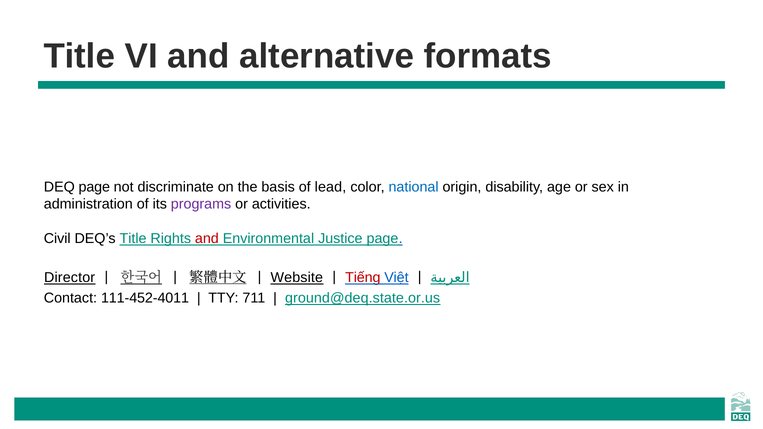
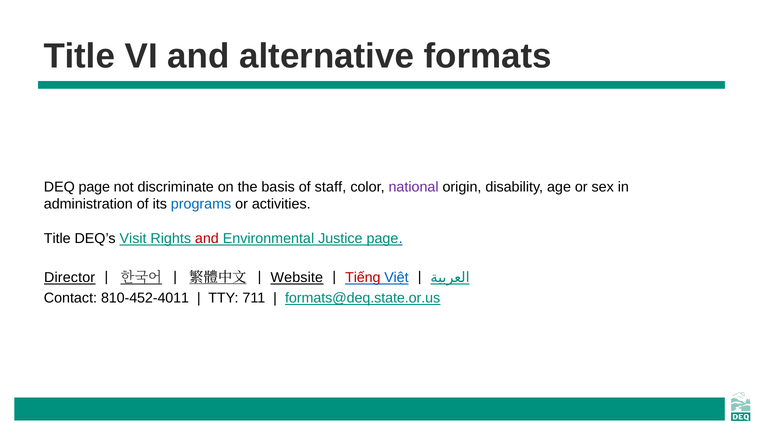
lead: lead -> staff (330, 187)
national colour: blue -> purple (414, 187)
programs colour: purple -> blue (201, 204)
Civil: Civil -> Title (57, 239)
DEQ’s Title: Title -> Visit (133, 239)
111-452-4011: 111-452-4011 -> 810-452-4011 (145, 298)
ground@deq.state.or.us: ground@deq.state.or.us -> formats@deq.state.or.us (363, 298)
